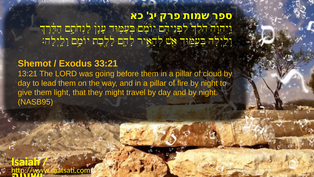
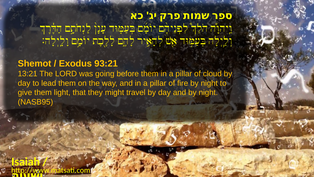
33:21: 33:21 -> 93:21 (106, 63)
